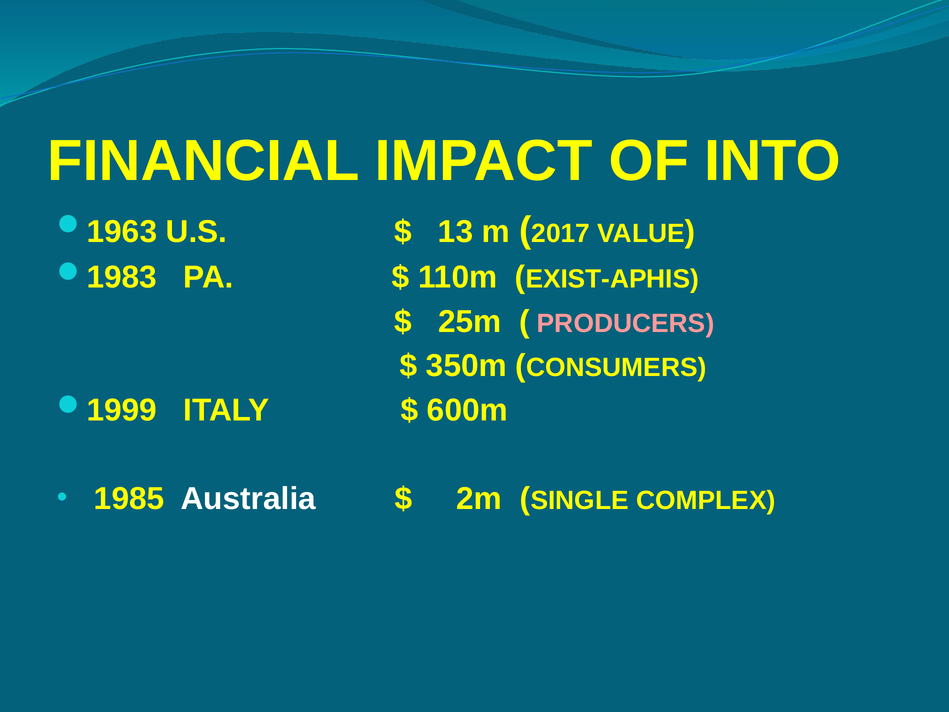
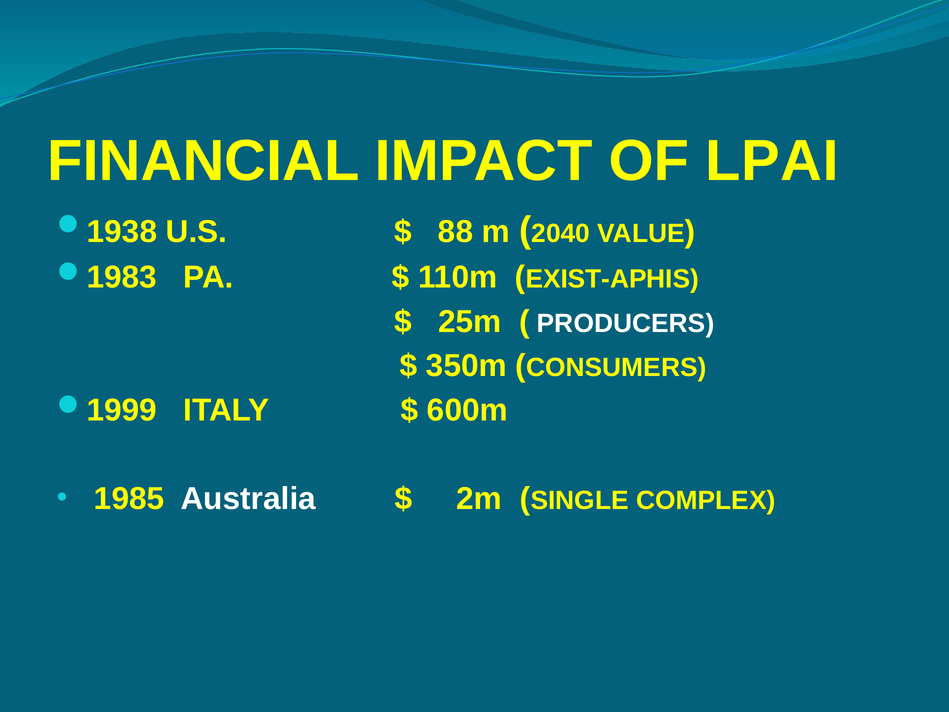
INTO: INTO -> LPAI (772, 161)
1963: 1963 -> 1938 (122, 232)
13: 13 -> 88 (456, 232)
2017: 2017 -> 2040 (561, 234)
PRODUCERS colour: pink -> white (626, 323)
